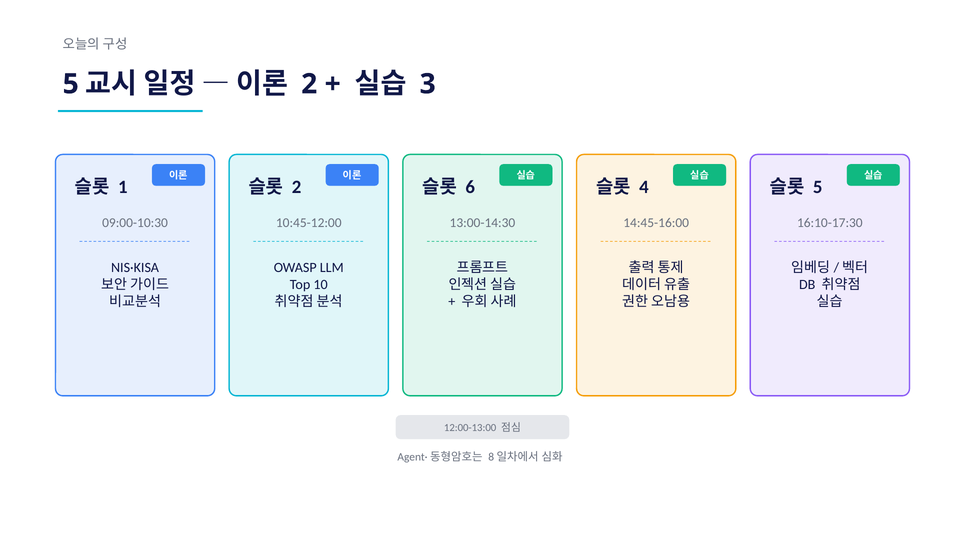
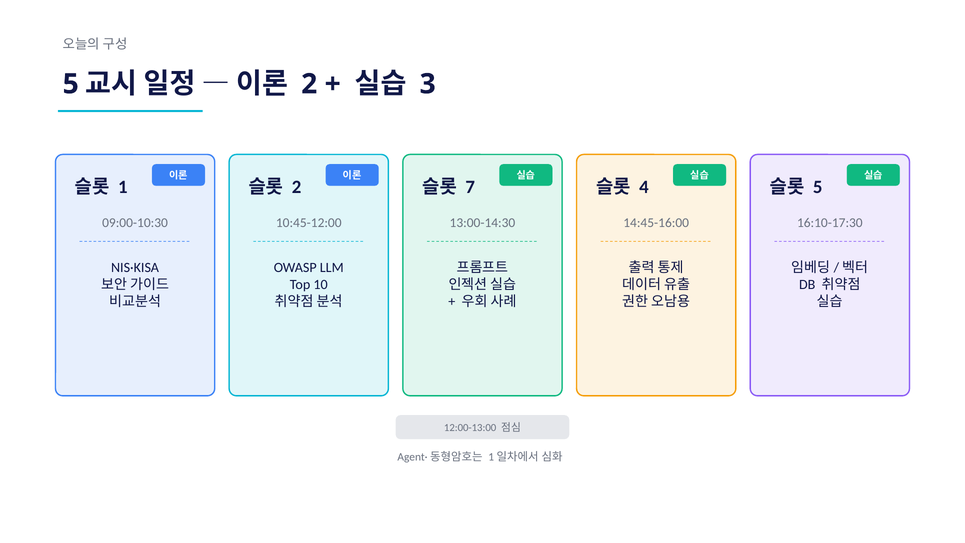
6: 6 -> 7 (470, 187)
8: 8 -> 1 (491, 457)
